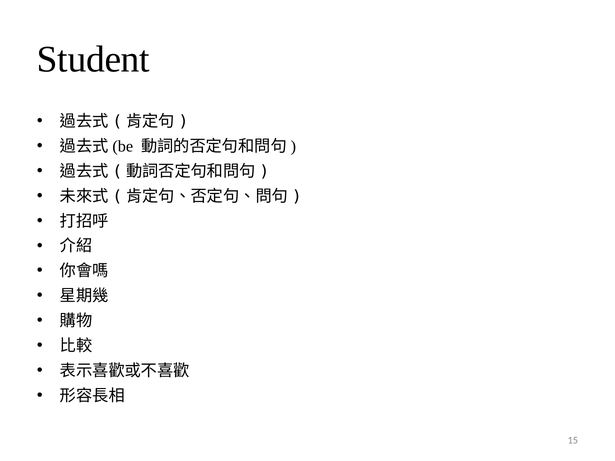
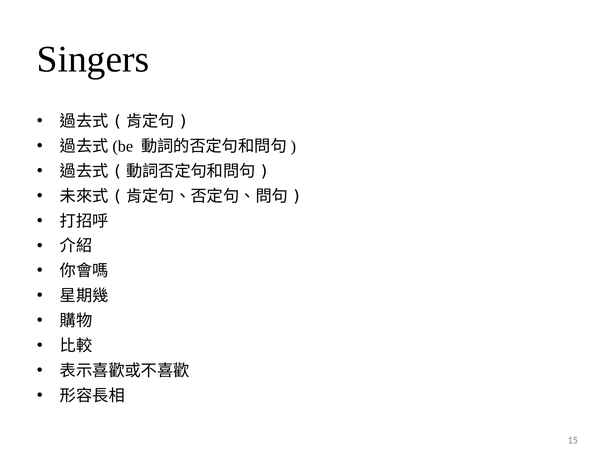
Student: Student -> Singers (93, 60)
